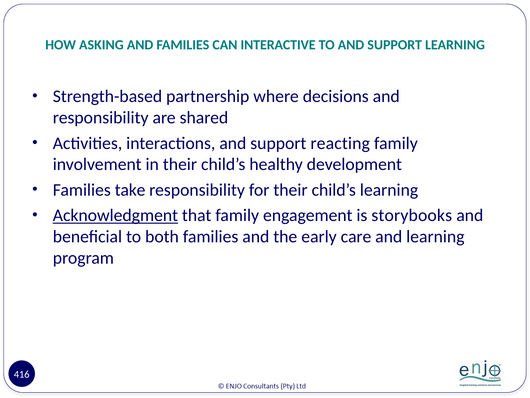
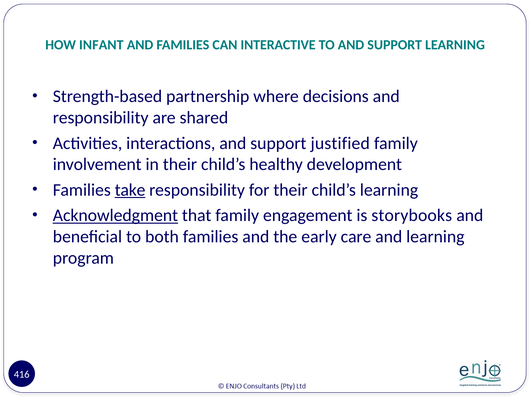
ASKING: ASKING -> INFANT (101, 45)
reacting: reacting -> justified (340, 143)
take underline: none -> present (130, 190)
